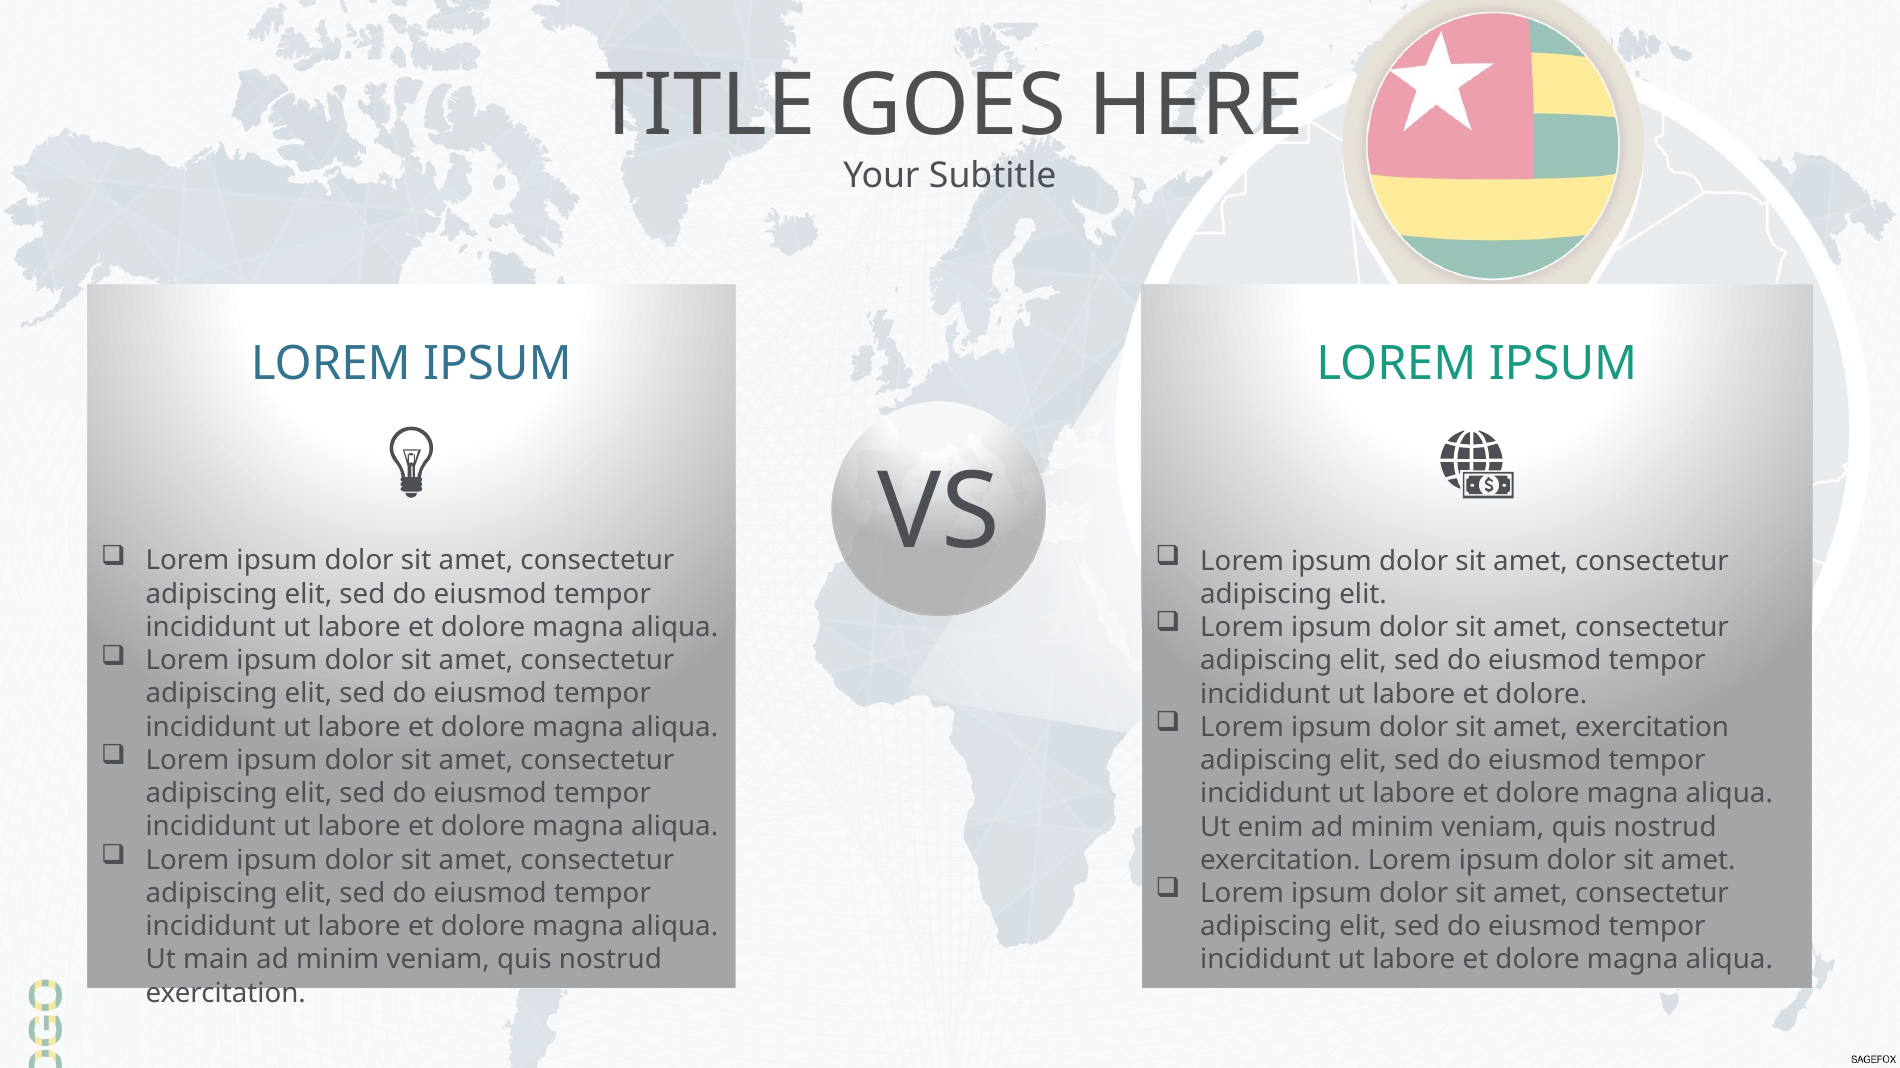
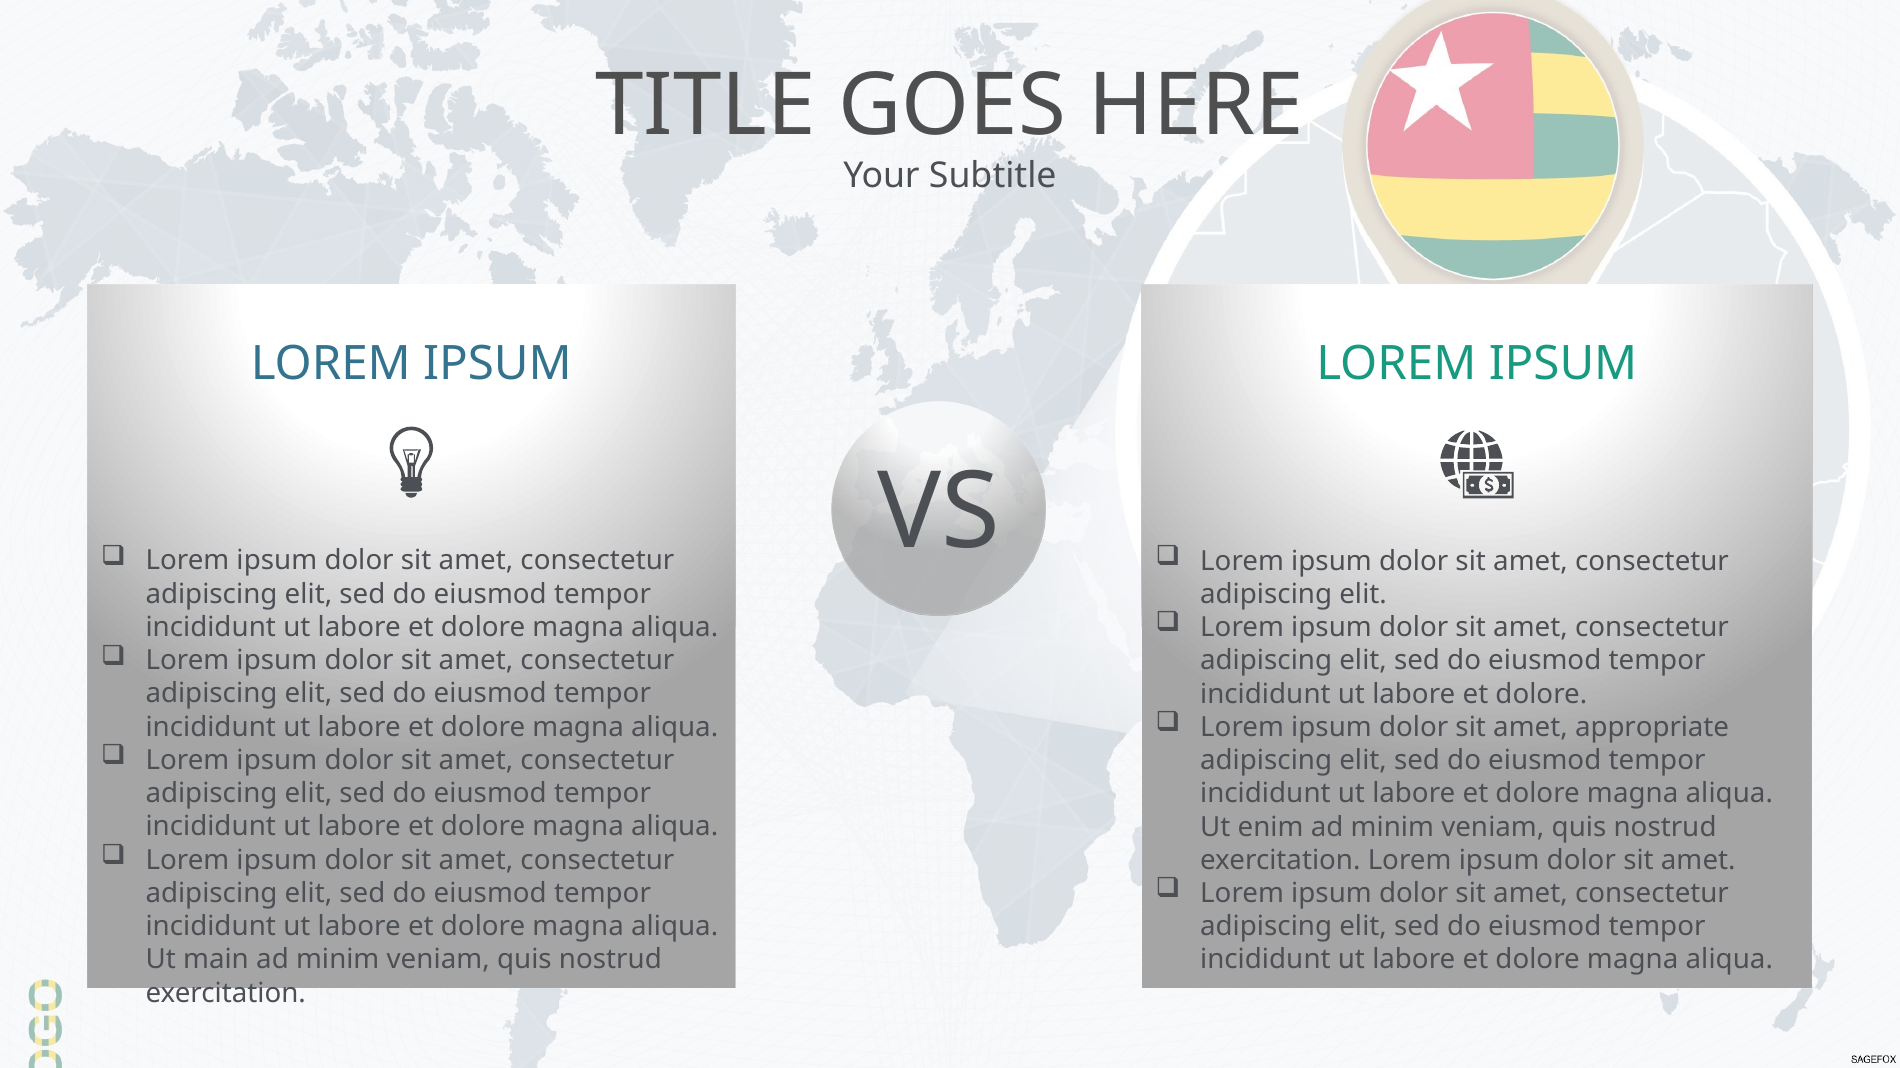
amet exercitation: exercitation -> appropriate (1652, 728)
